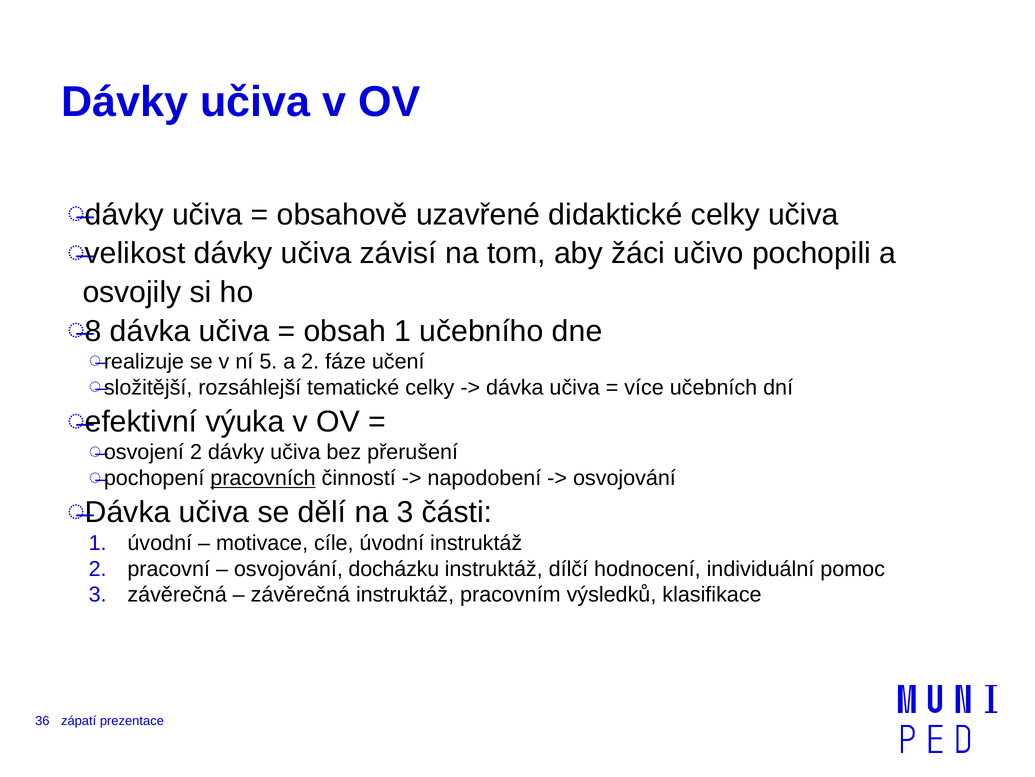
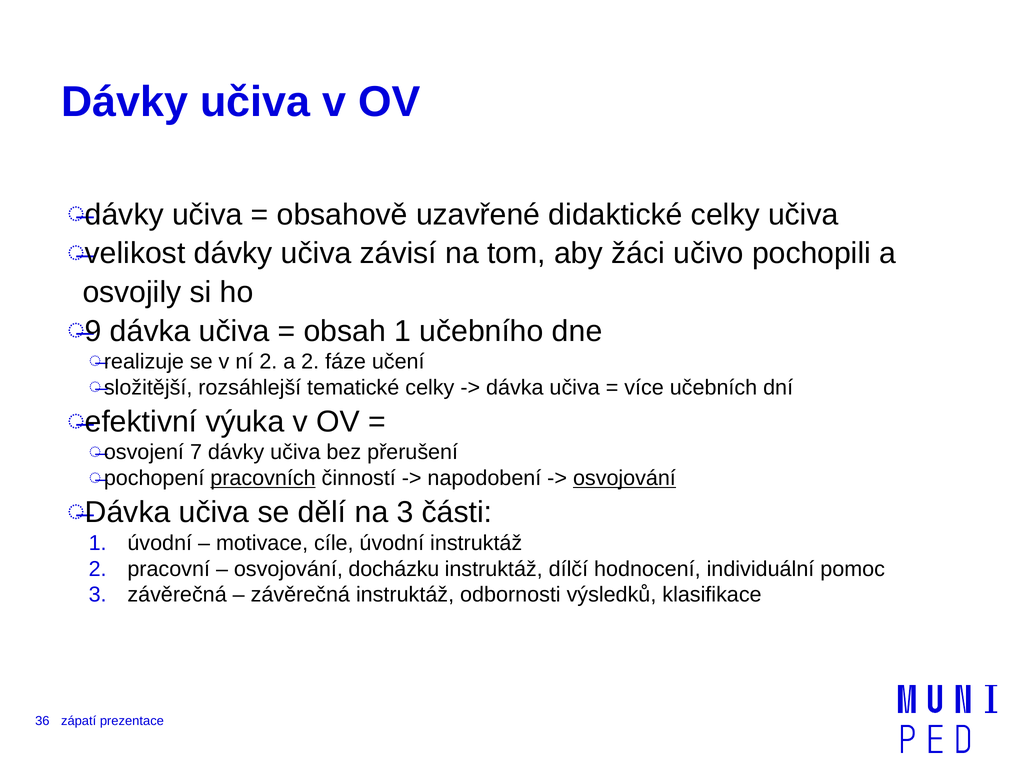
8: 8 -> 9 (93, 331)
ní 5: 5 -> 2 (268, 361)
2: 2 -> 7 (196, 452)
osvojování underline: none -> present (624, 478)
pracovním: pracovním -> odbornosti (510, 594)
